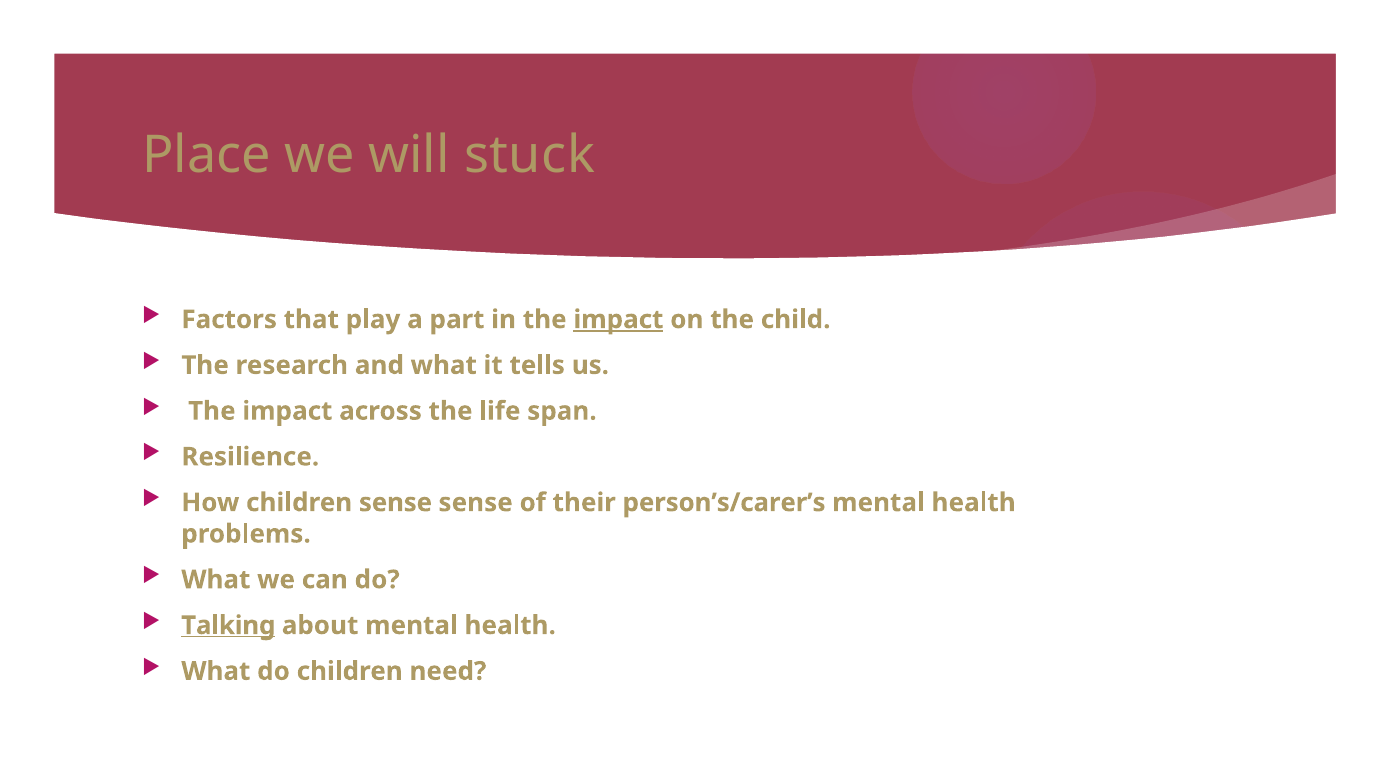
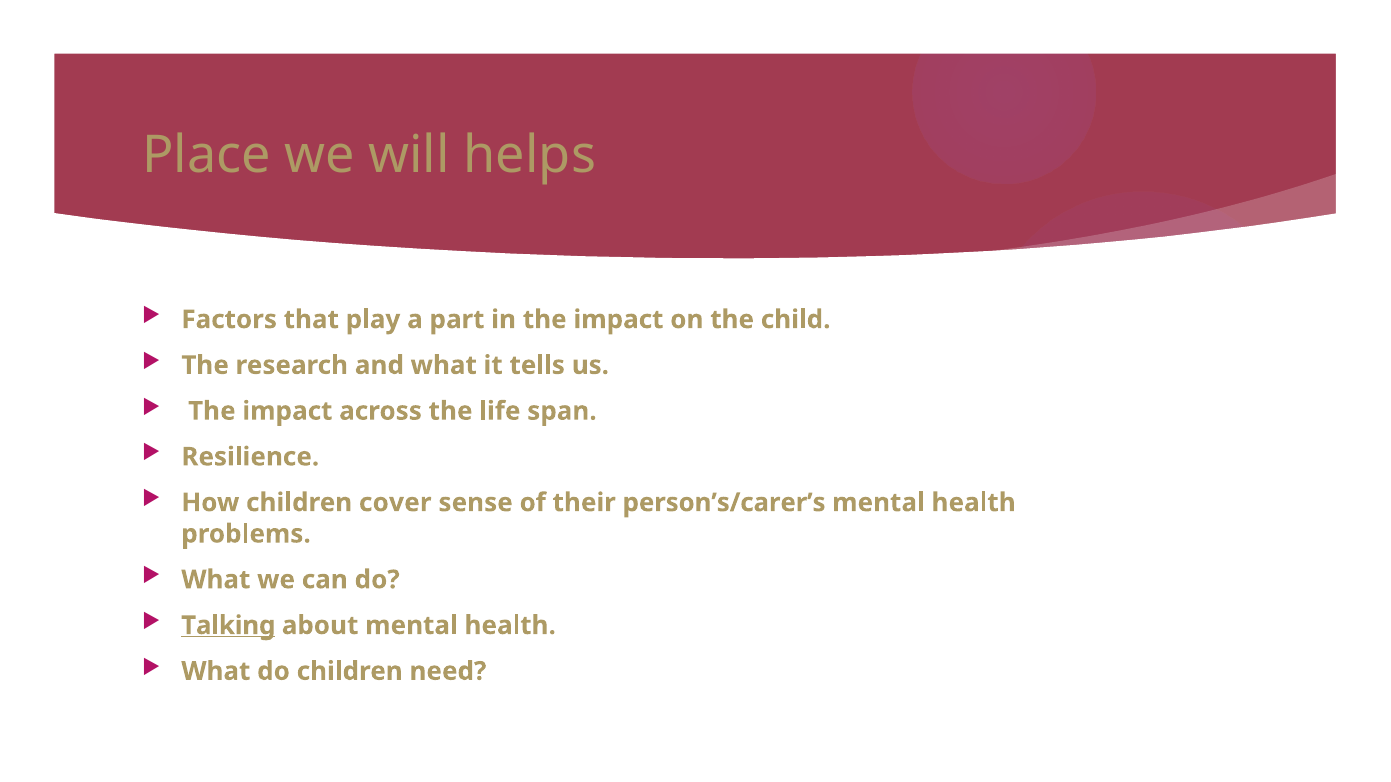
stuck: stuck -> helps (530, 155)
impact underline: present -> none (618, 320)
children sense: sense -> cover (395, 503)
